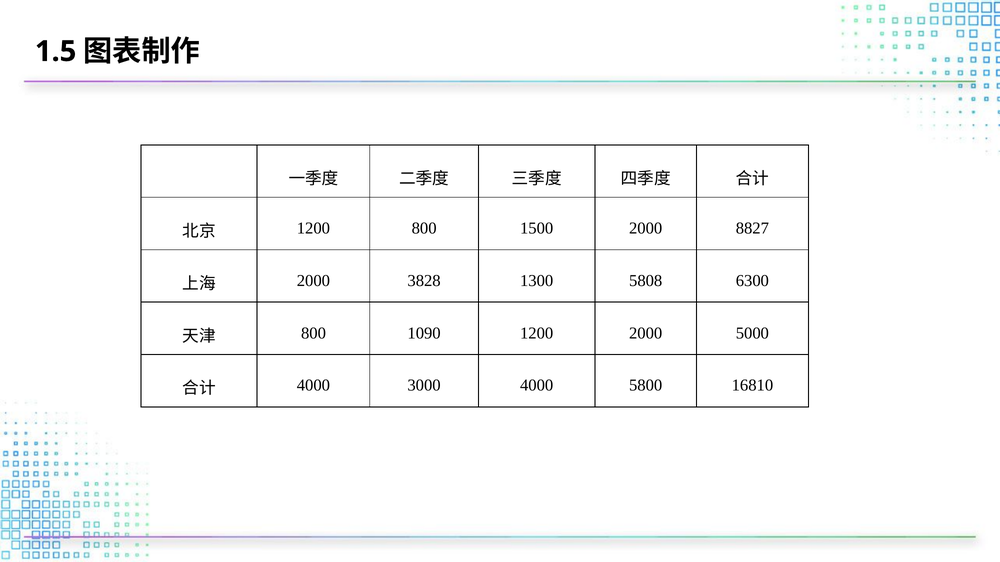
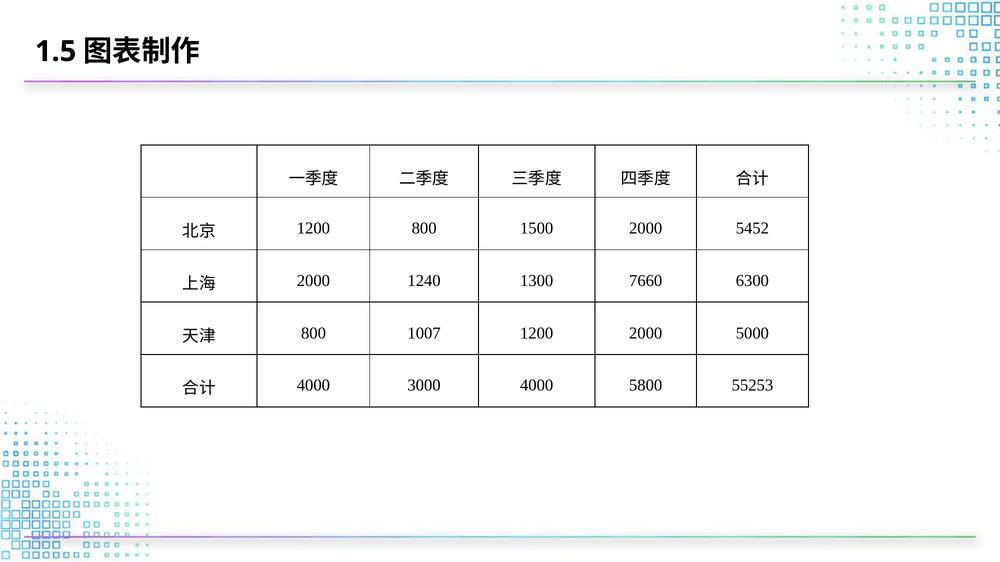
8827: 8827 -> 5452 (752, 228)
3828: 3828 -> 1240 (424, 281)
5808: 5808 -> 7660 (646, 281)
1090: 1090 -> 1007 (424, 333)
16810: 16810 -> 55253 (752, 386)
